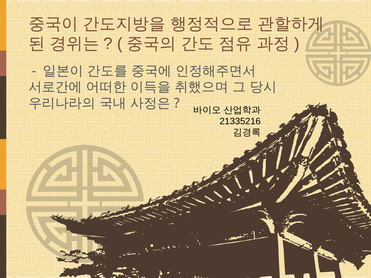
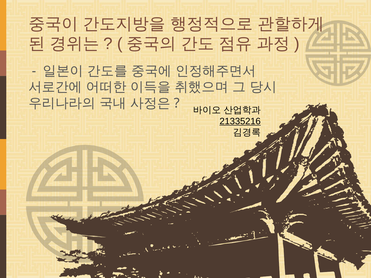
21335216 underline: none -> present (240, 121)
